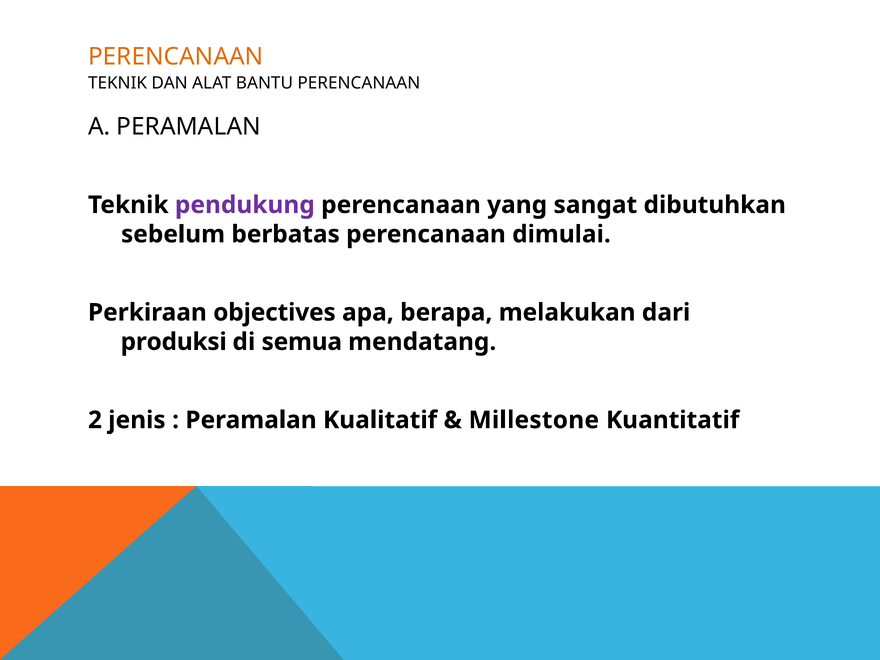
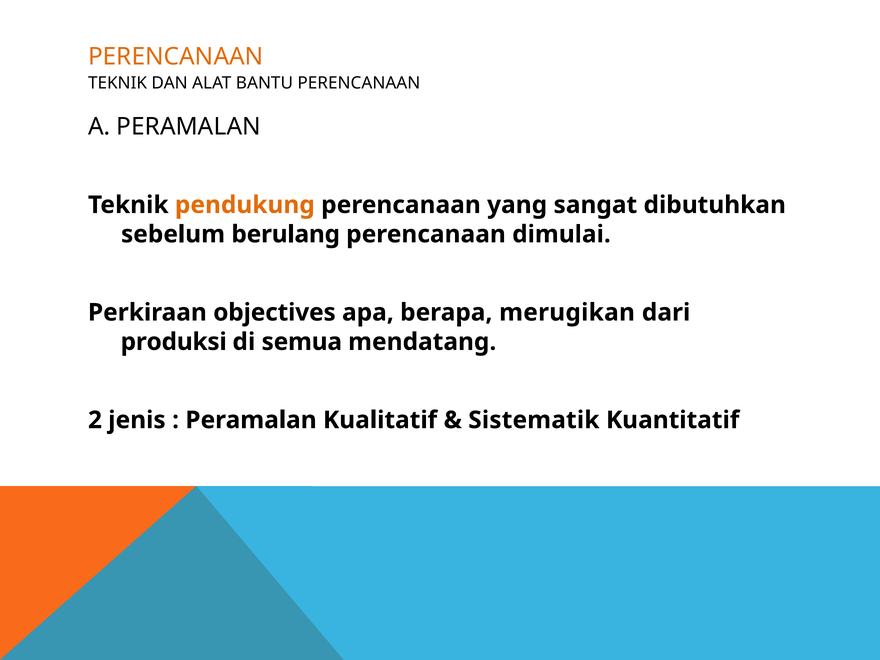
pendukung colour: purple -> orange (245, 205)
berbatas: berbatas -> berulang (286, 234)
melakukan: melakukan -> merugikan (567, 313)
Millestone: Millestone -> Sistematik (534, 420)
